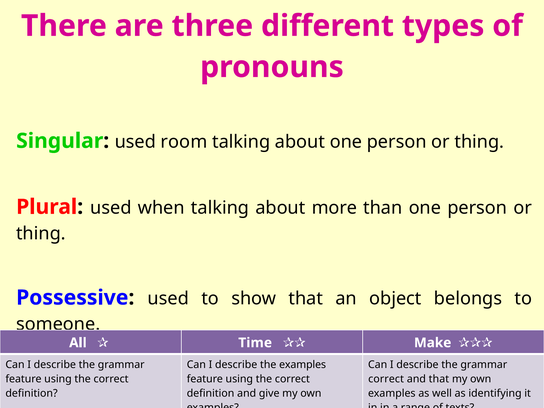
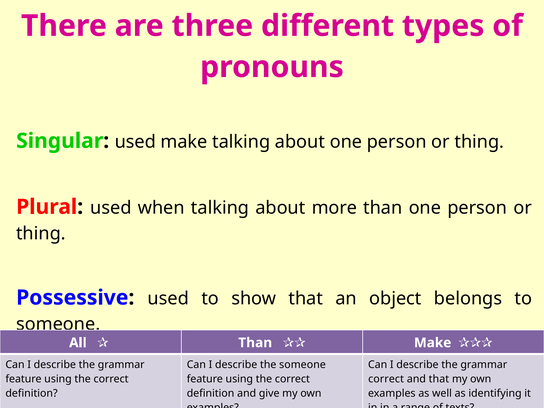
used room: room -> make (184, 142)
Time: Time -> Than (255, 343)
the examples: examples -> someone (302, 365)
